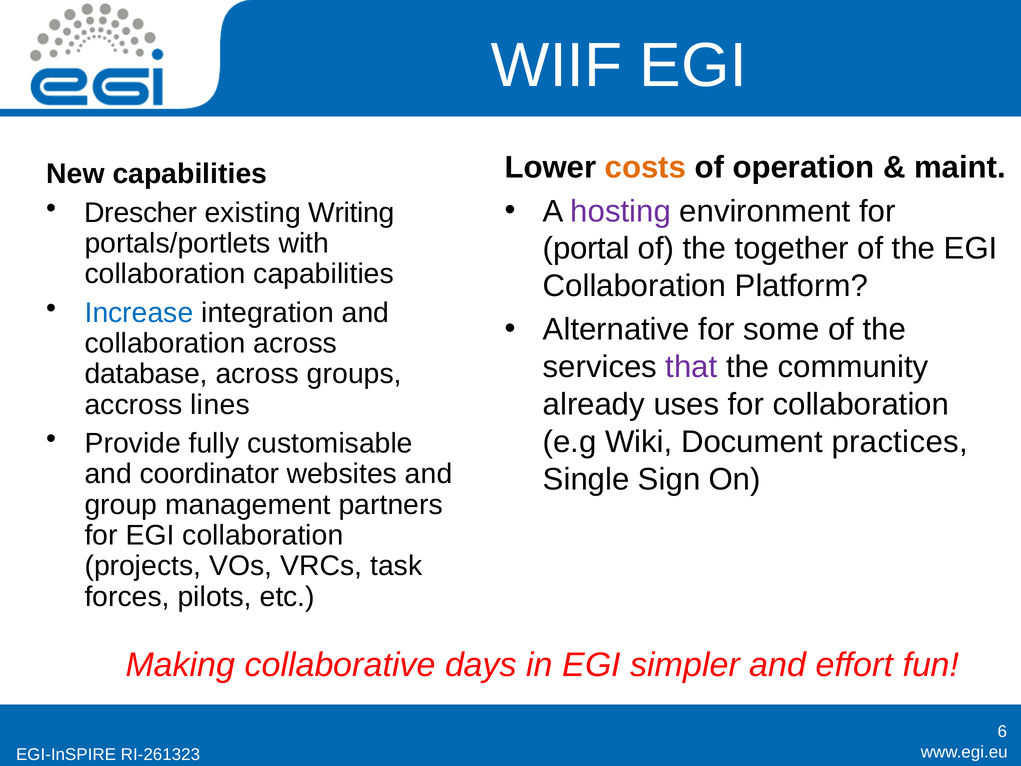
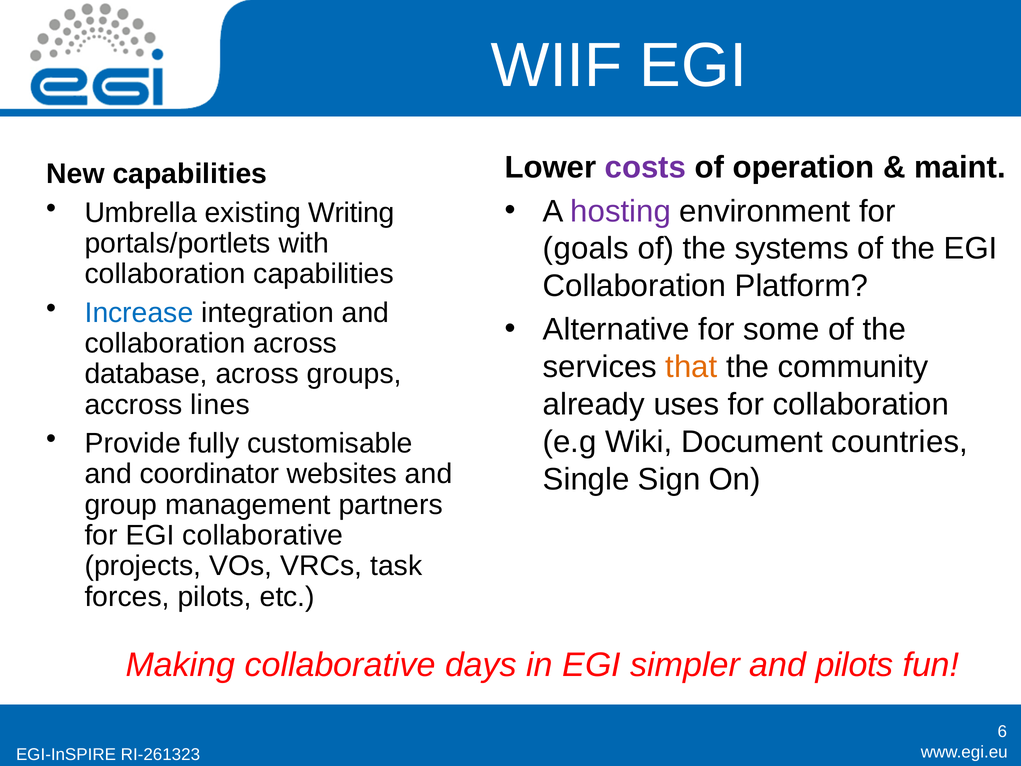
costs colour: orange -> purple (646, 168)
Drescher: Drescher -> Umbrella (141, 213)
portal: portal -> goals (586, 249)
together: together -> systems (792, 249)
that colour: purple -> orange (691, 367)
practices: practices -> countries (900, 442)
for EGI collaboration: collaboration -> collaborative (263, 535)
and effort: effort -> pilots (855, 665)
